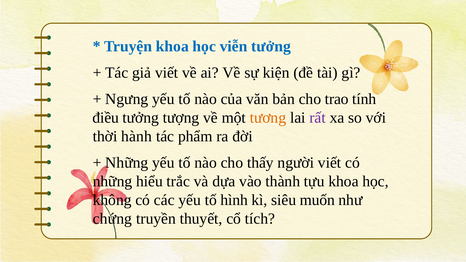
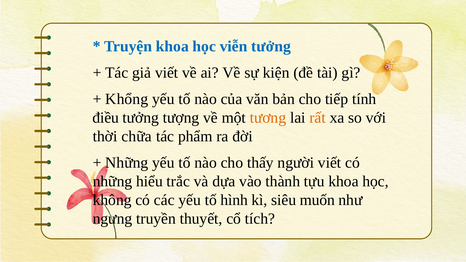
Ngưng: Ngưng -> Khổng (127, 99)
trao: trao -> tiếp (337, 99)
rất colour: purple -> orange (318, 118)
hành: hành -> chữa (137, 136)
chứng: chứng -> ngưng (113, 219)
